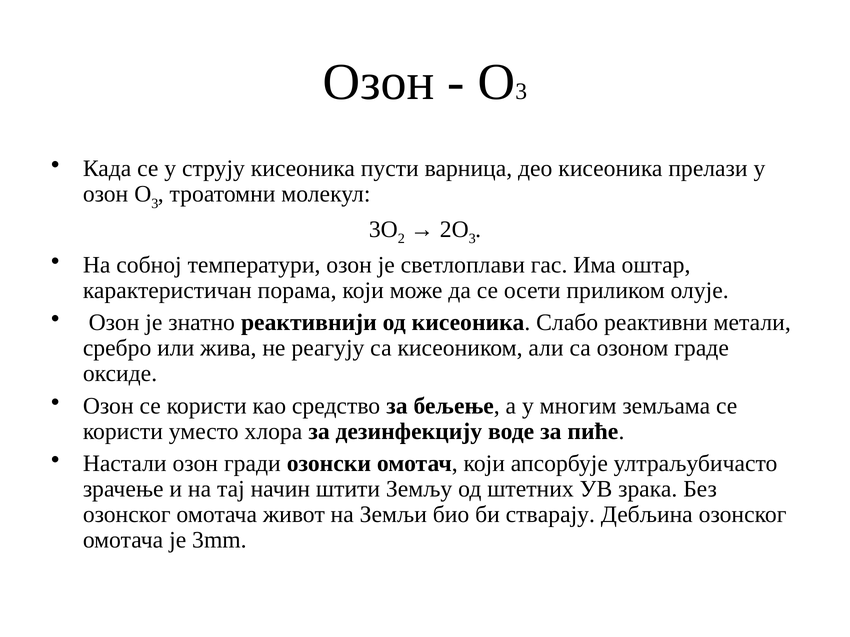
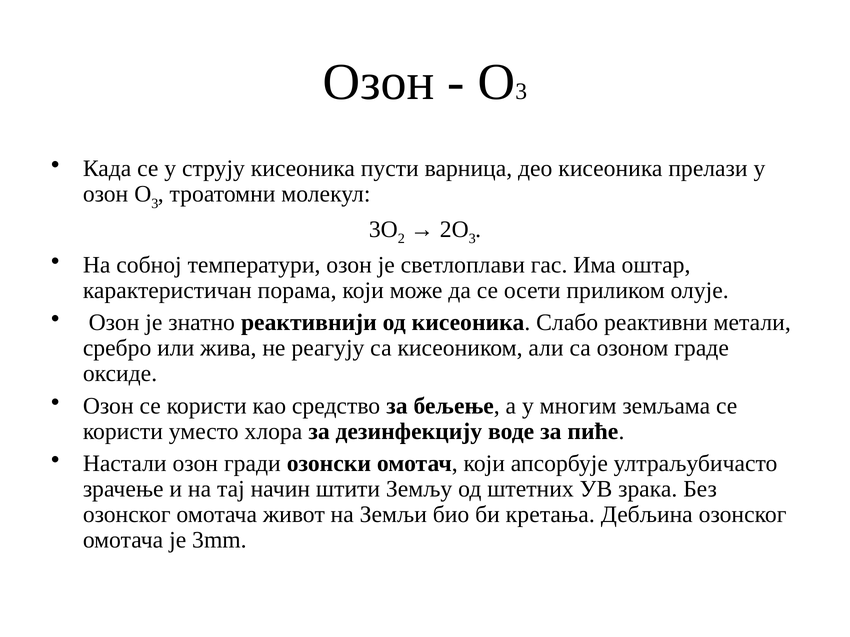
стварају: стварају -> кретања (550, 515)
